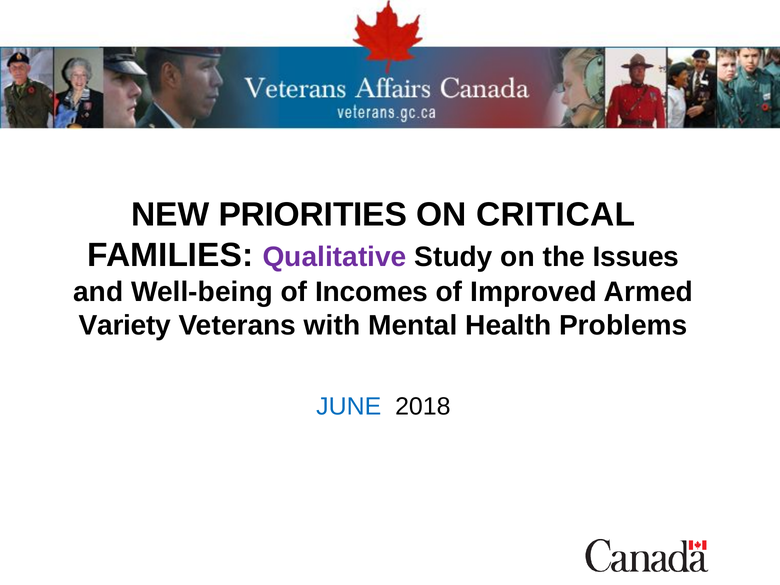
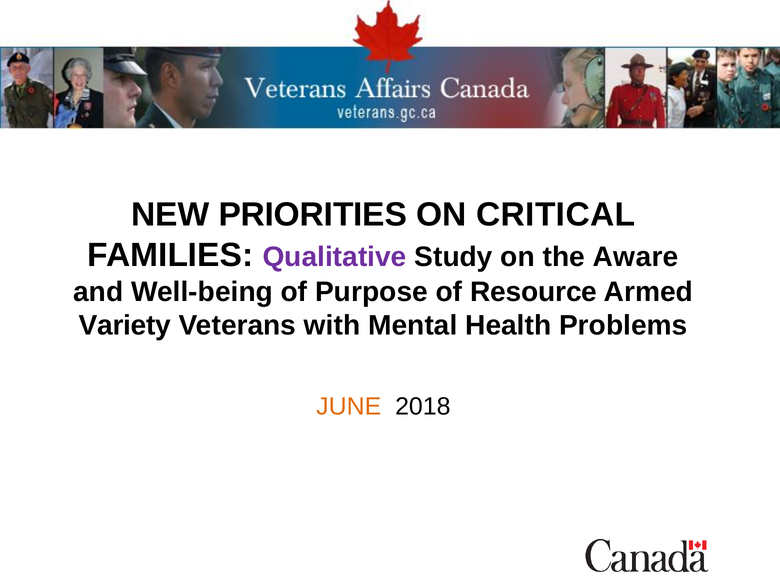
Issues: Issues -> Aware (636, 257)
Incomes: Incomes -> Purpose (372, 292)
Improved: Improved -> Resource (534, 292)
JUNE colour: blue -> orange (349, 407)
